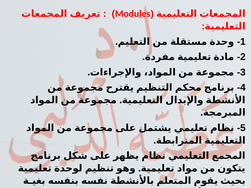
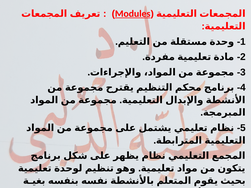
Modules underline: none -> present (133, 14)
